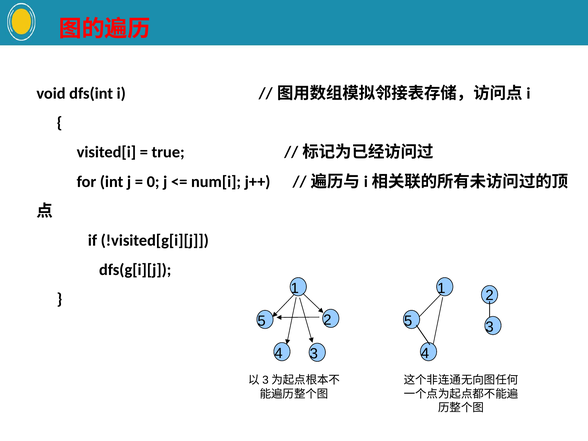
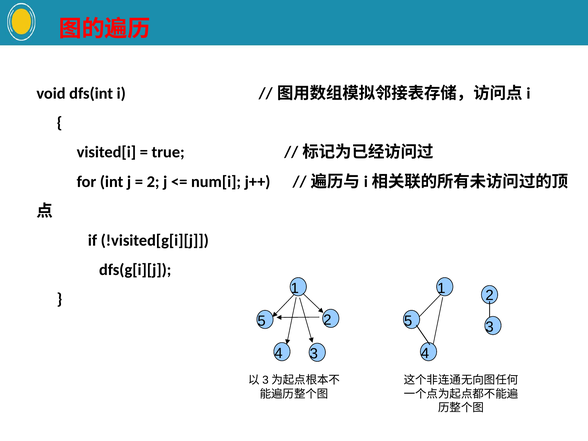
0: 0 -> 2 (153, 182)
